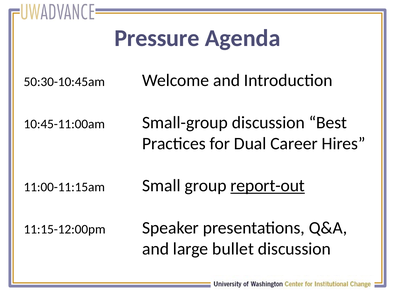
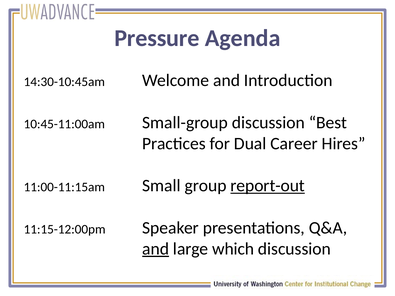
50:30-10:45am: 50:30-10:45am -> 14:30-10:45am (64, 82)
and underline: none -> present (156, 249)
bullet: bullet -> which (233, 249)
